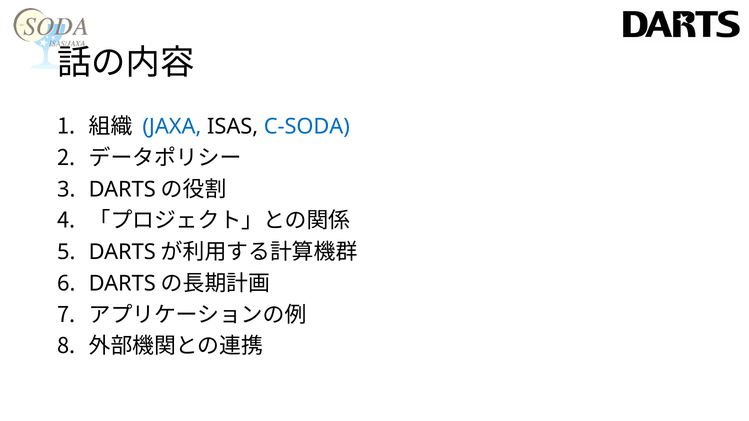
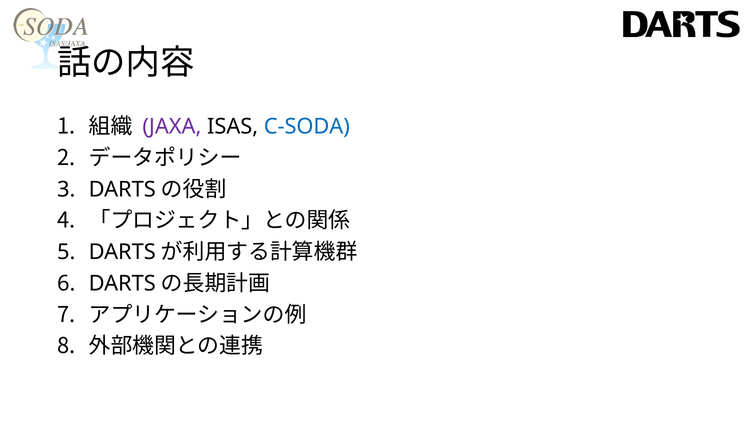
JAXA colour: blue -> purple (172, 127)
